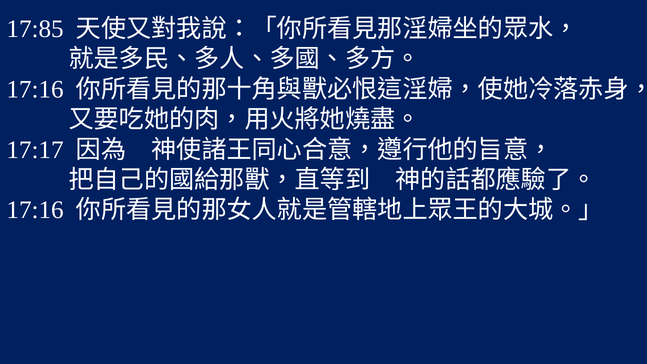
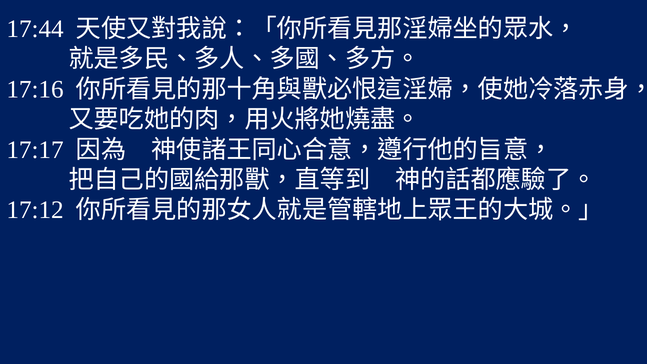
17:85: 17:85 -> 17:44 (35, 29)
17:16: 17:16 -> 17:12 (35, 210)
